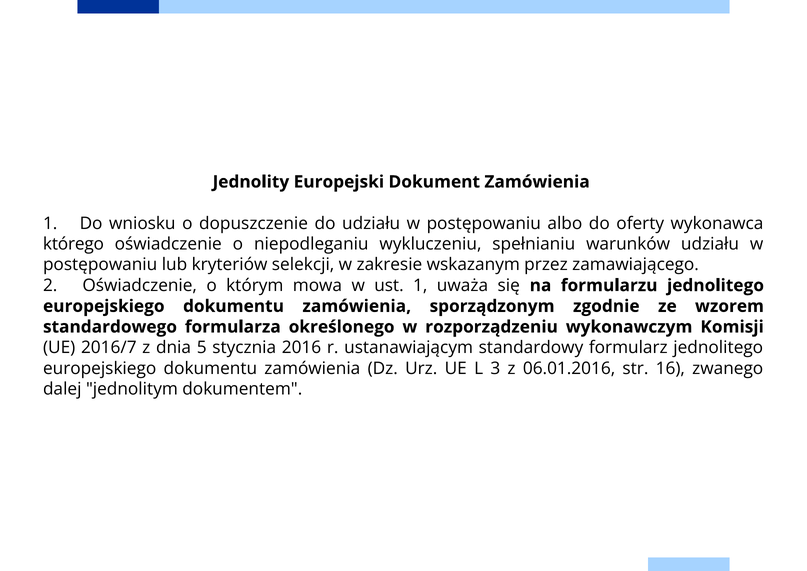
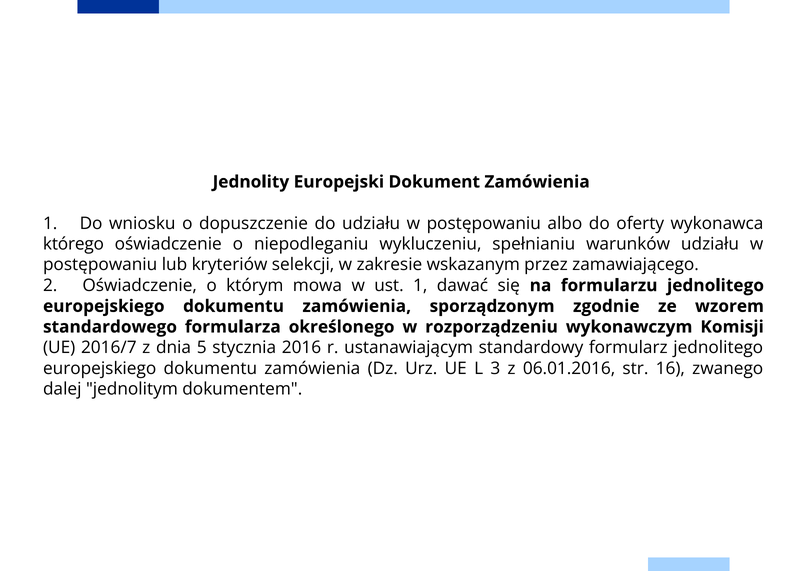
uważa: uważa -> dawać (462, 285)
